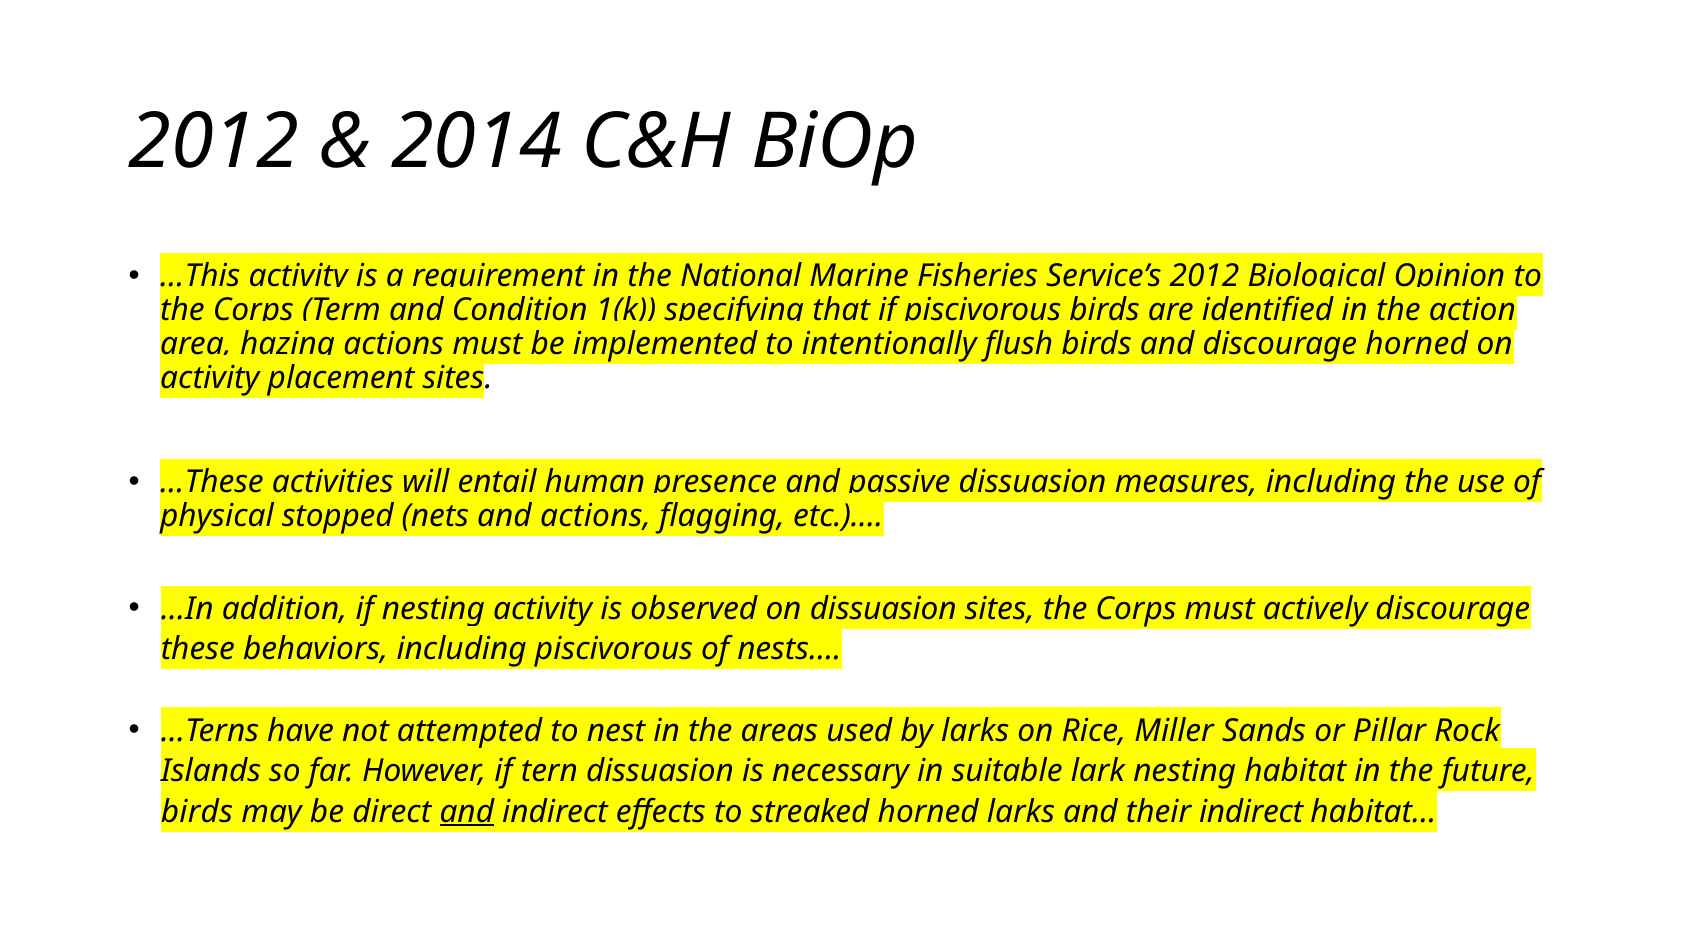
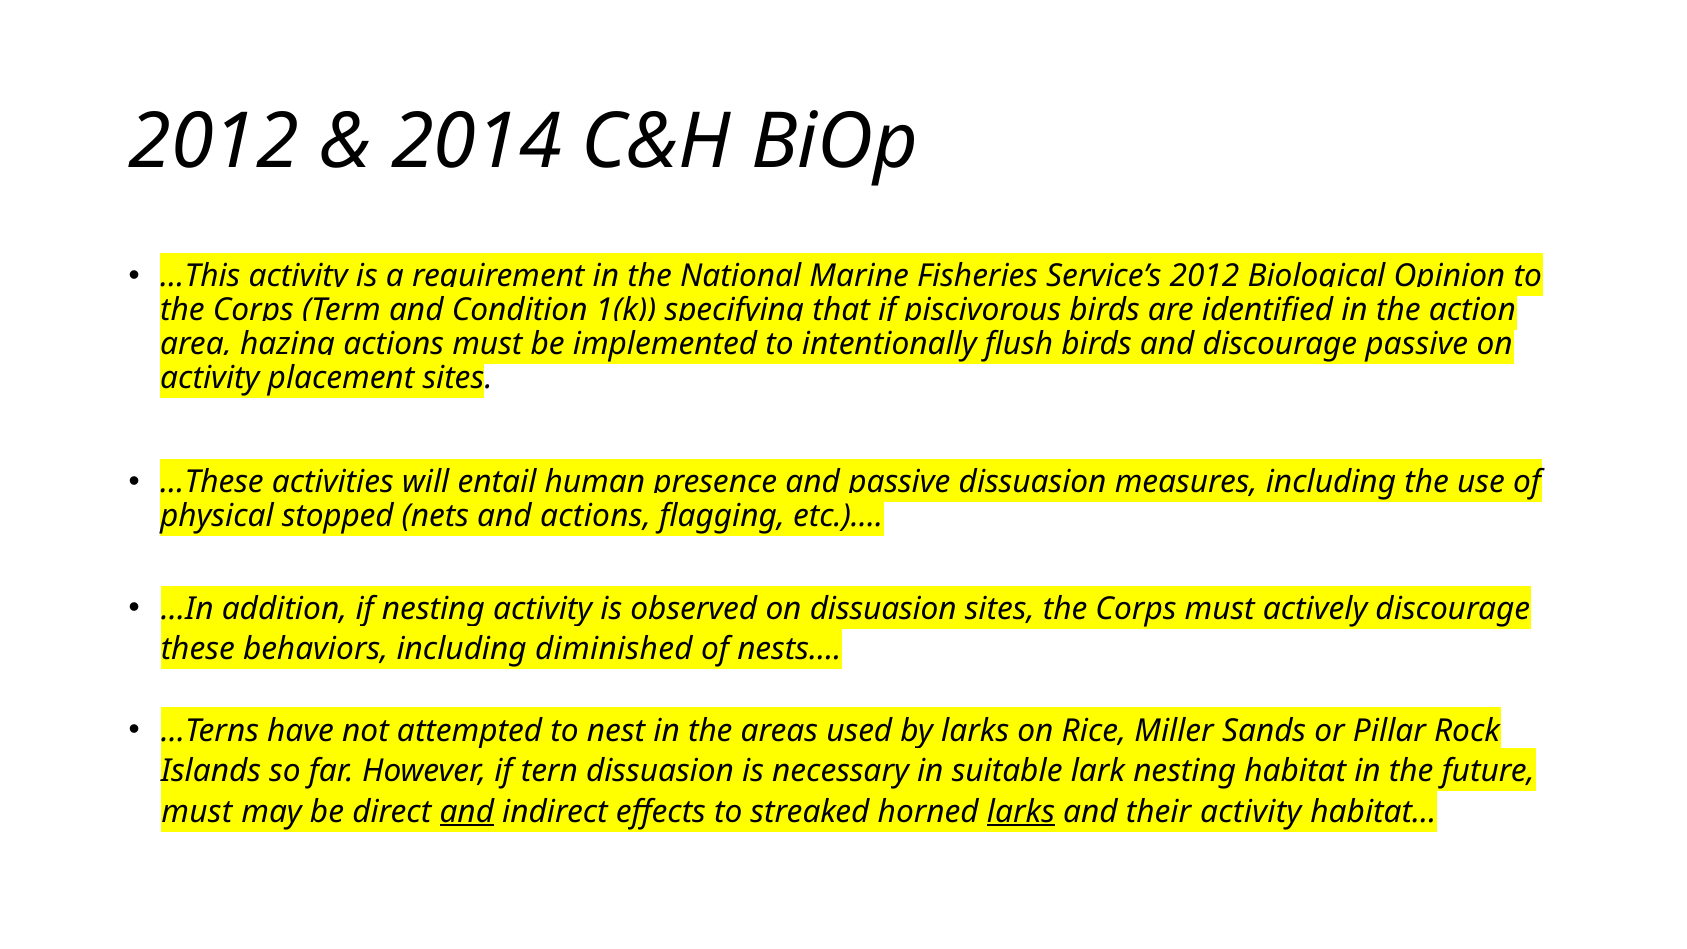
discourage horned: horned -> passive (1417, 344)
including piscivorous: piscivorous -> diminished (614, 649)
birds: birds -> must (197, 812)
larks underline: none -> present (1021, 812)
their indirect: indirect -> activity (1251, 812)
